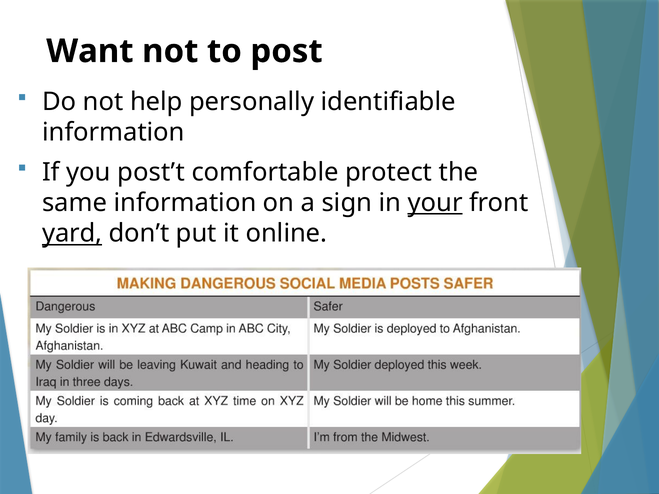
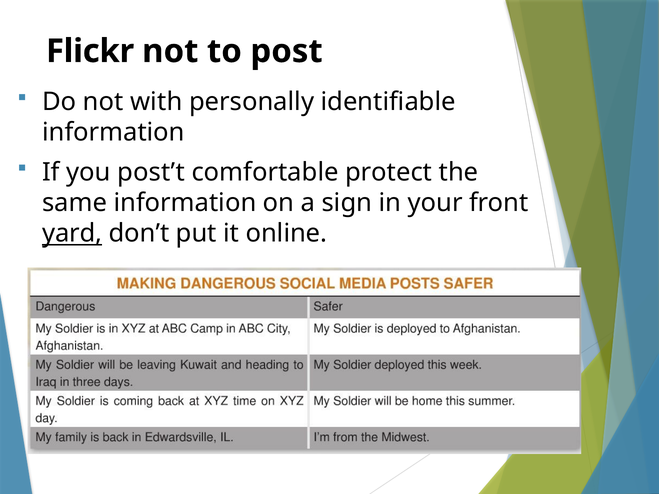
Want: Want -> Flickr (90, 51)
help: help -> with (156, 102)
your underline: present -> none (435, 203)
